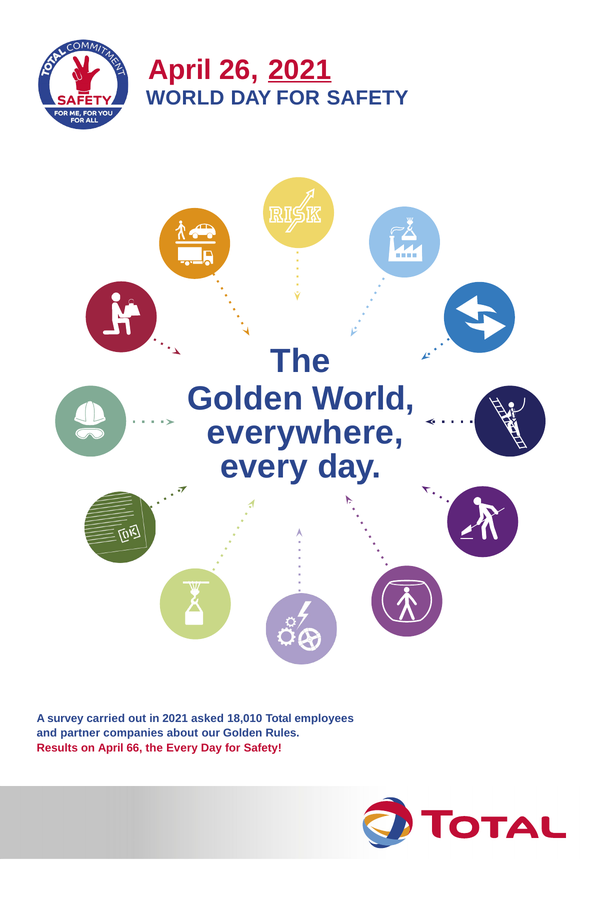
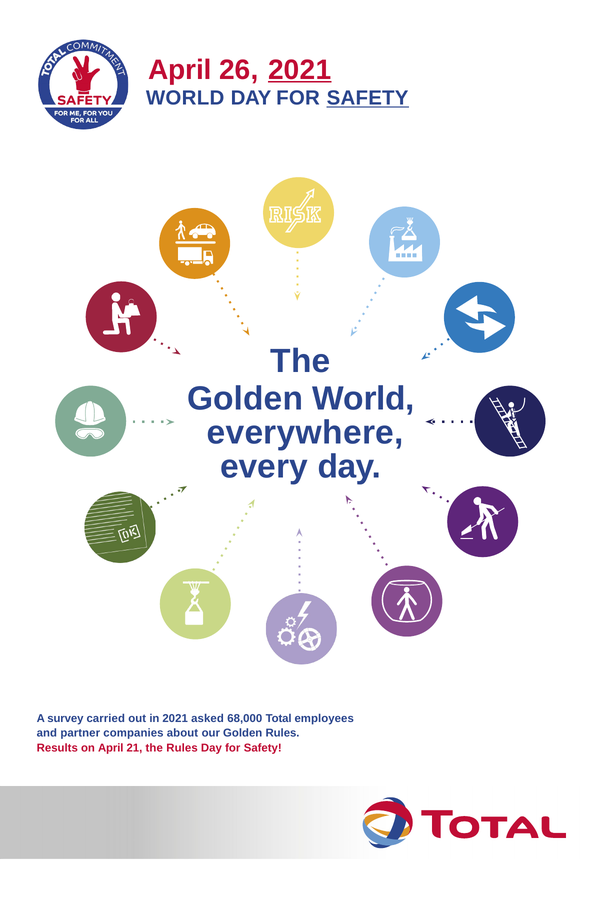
SAFETY underline: none -> present (368, 98)
18,010: 18,010 -> 68,000 (245, 718)
66: 66 -> 21 (134, 748)
the Every: Every -> Rules (182, 748)
